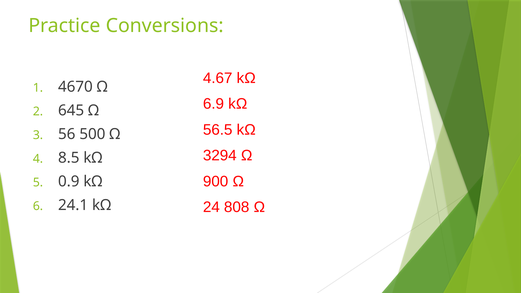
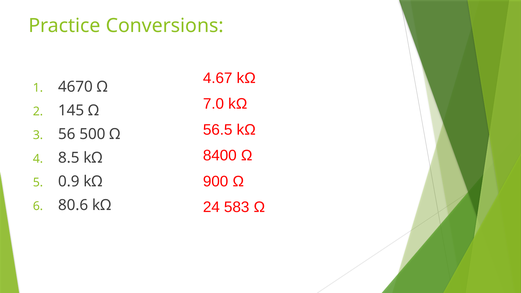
6.9: 6.9 -> 7.0 (213, 104)
645: 645 -> 145 (71, 111)
3294: 3294 -> 8400 (220, 156)
808: 808 -> 583 (237, 207)
24.1: 24.1 -> 80.6 (73, 205)
